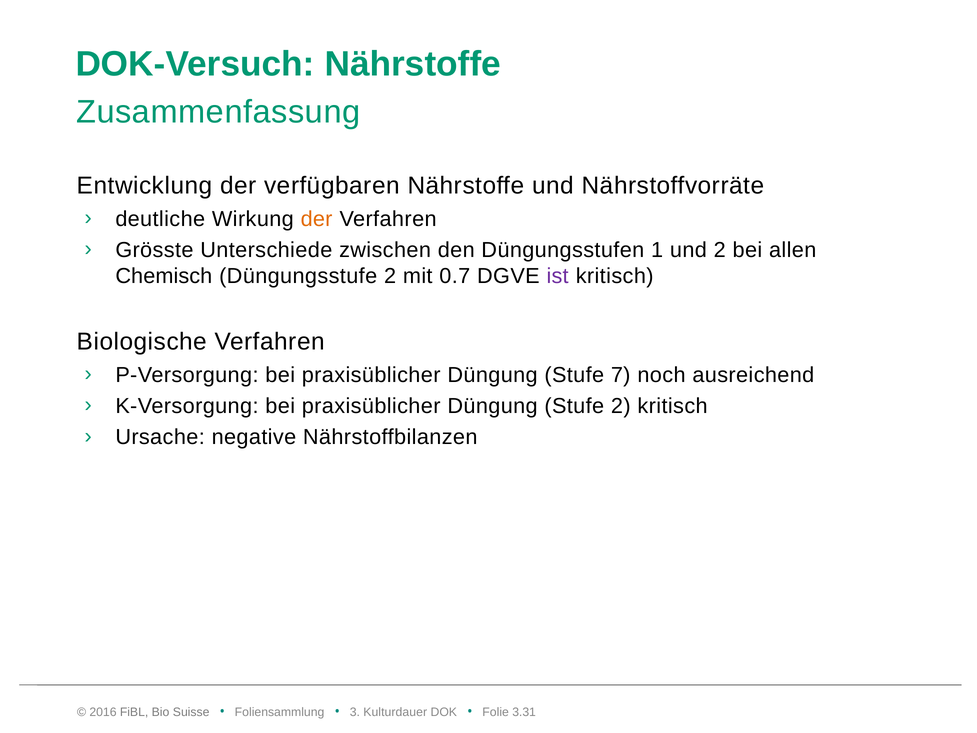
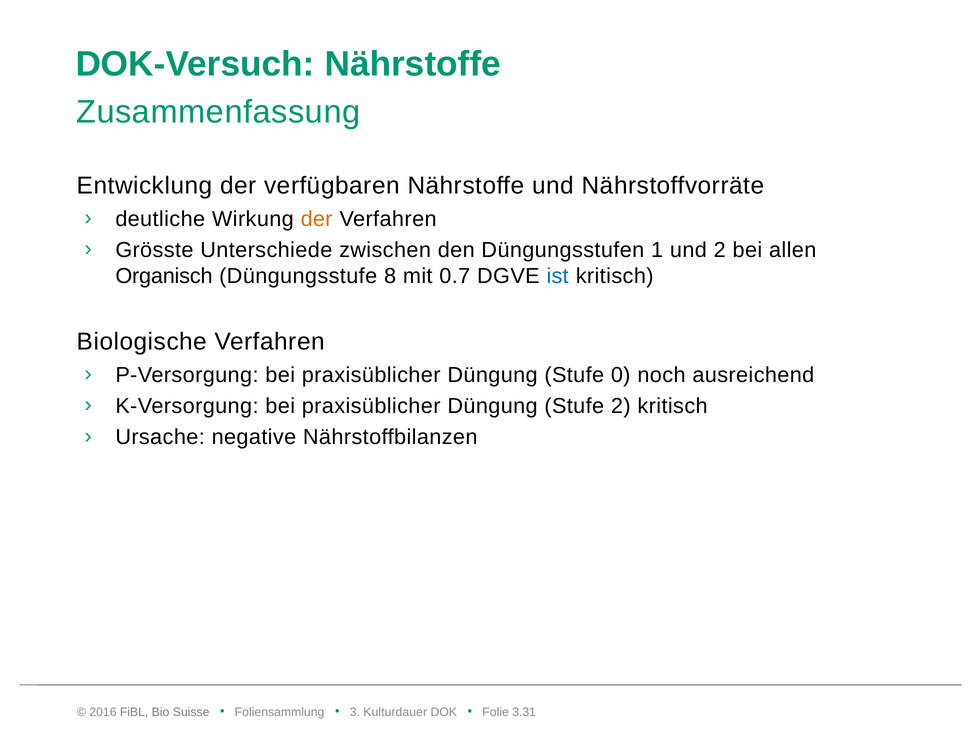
Chemisch: Chemisch -> Organisch (164, 276)
Düngungsstufe 2: 2 -> 8 (390, 276)
ist colour: purple -> blue (558, 276)
7: 7 -> 0 (621, 375)
